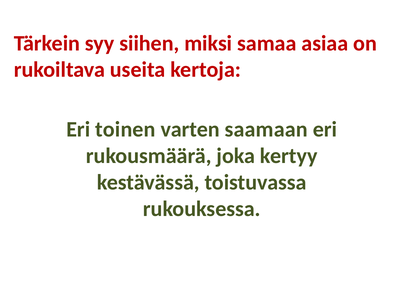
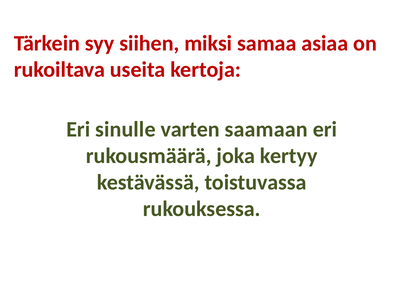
toinen: toinen -> sinulle (125, 129)
